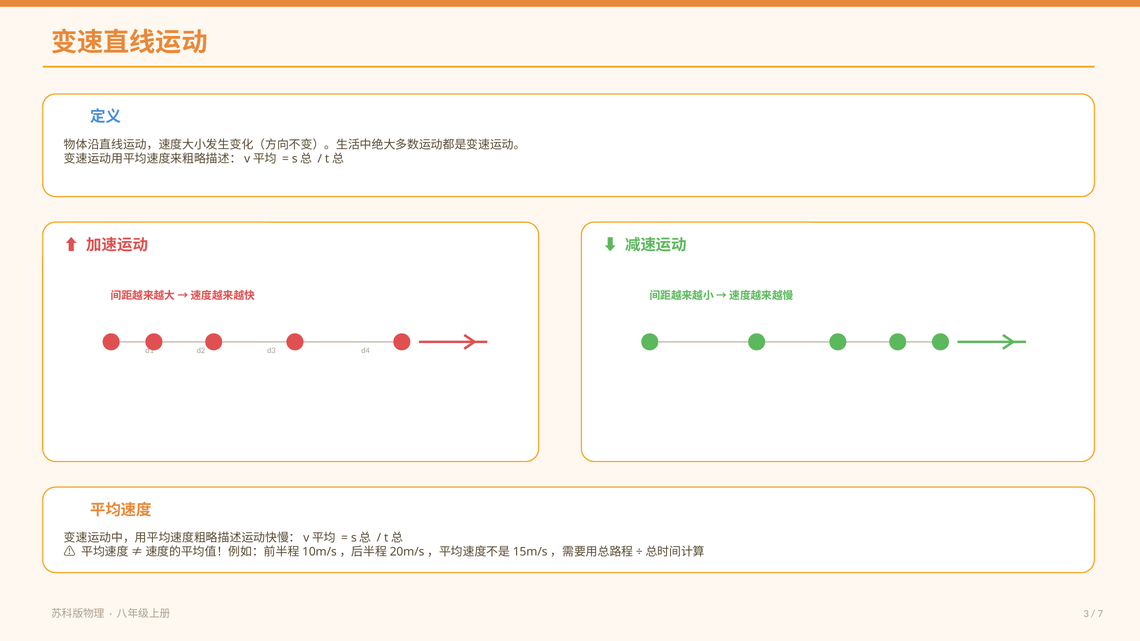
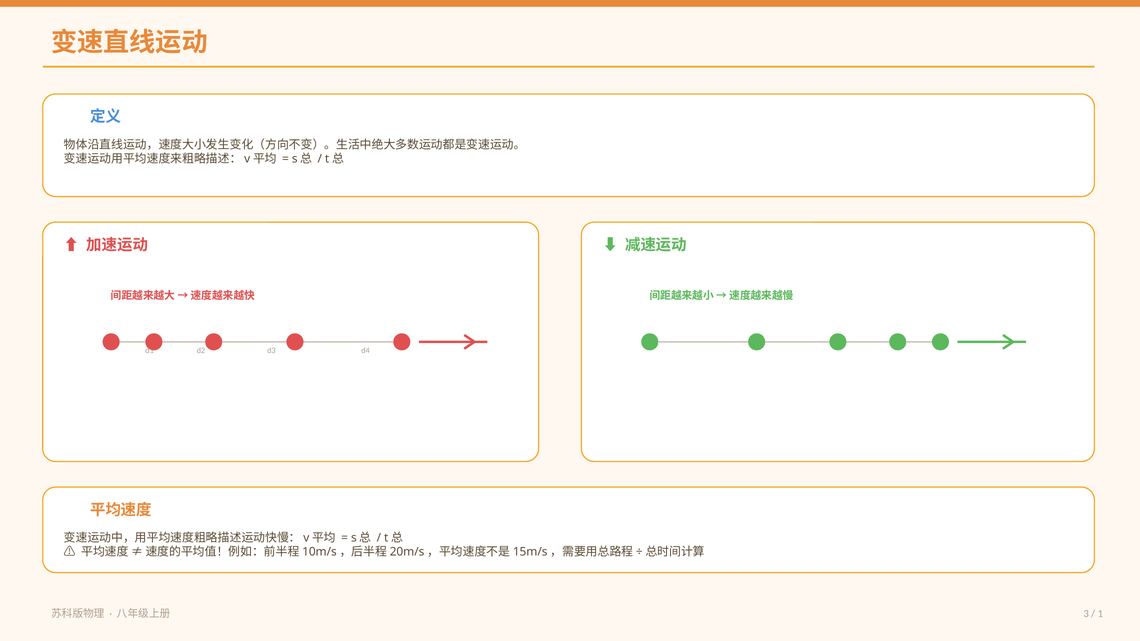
7: 7 -> 1 (1100, 614)
